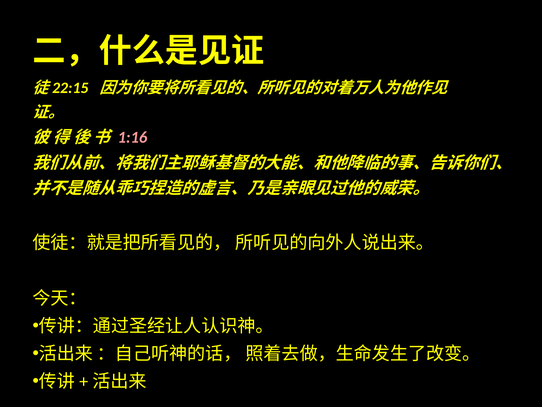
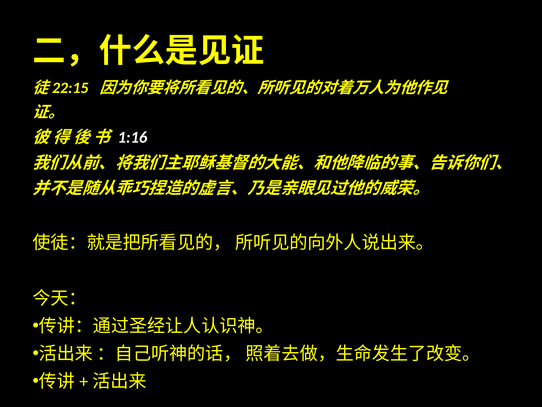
1:16 colour: pink -> white (132, 137)
